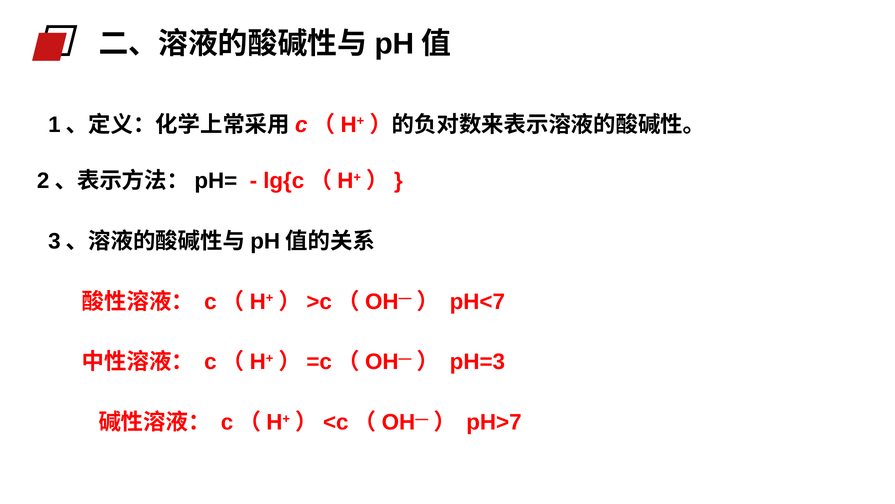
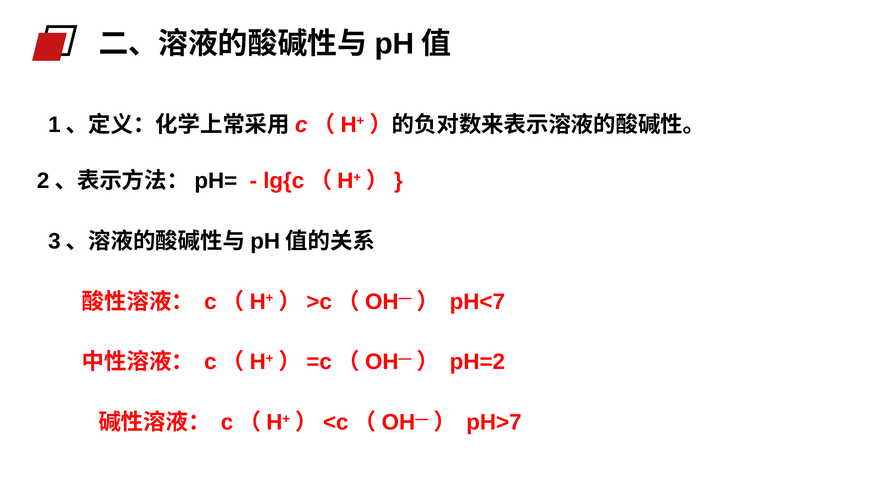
pH=3: pH=3 -> pH=2 (477, 362)
